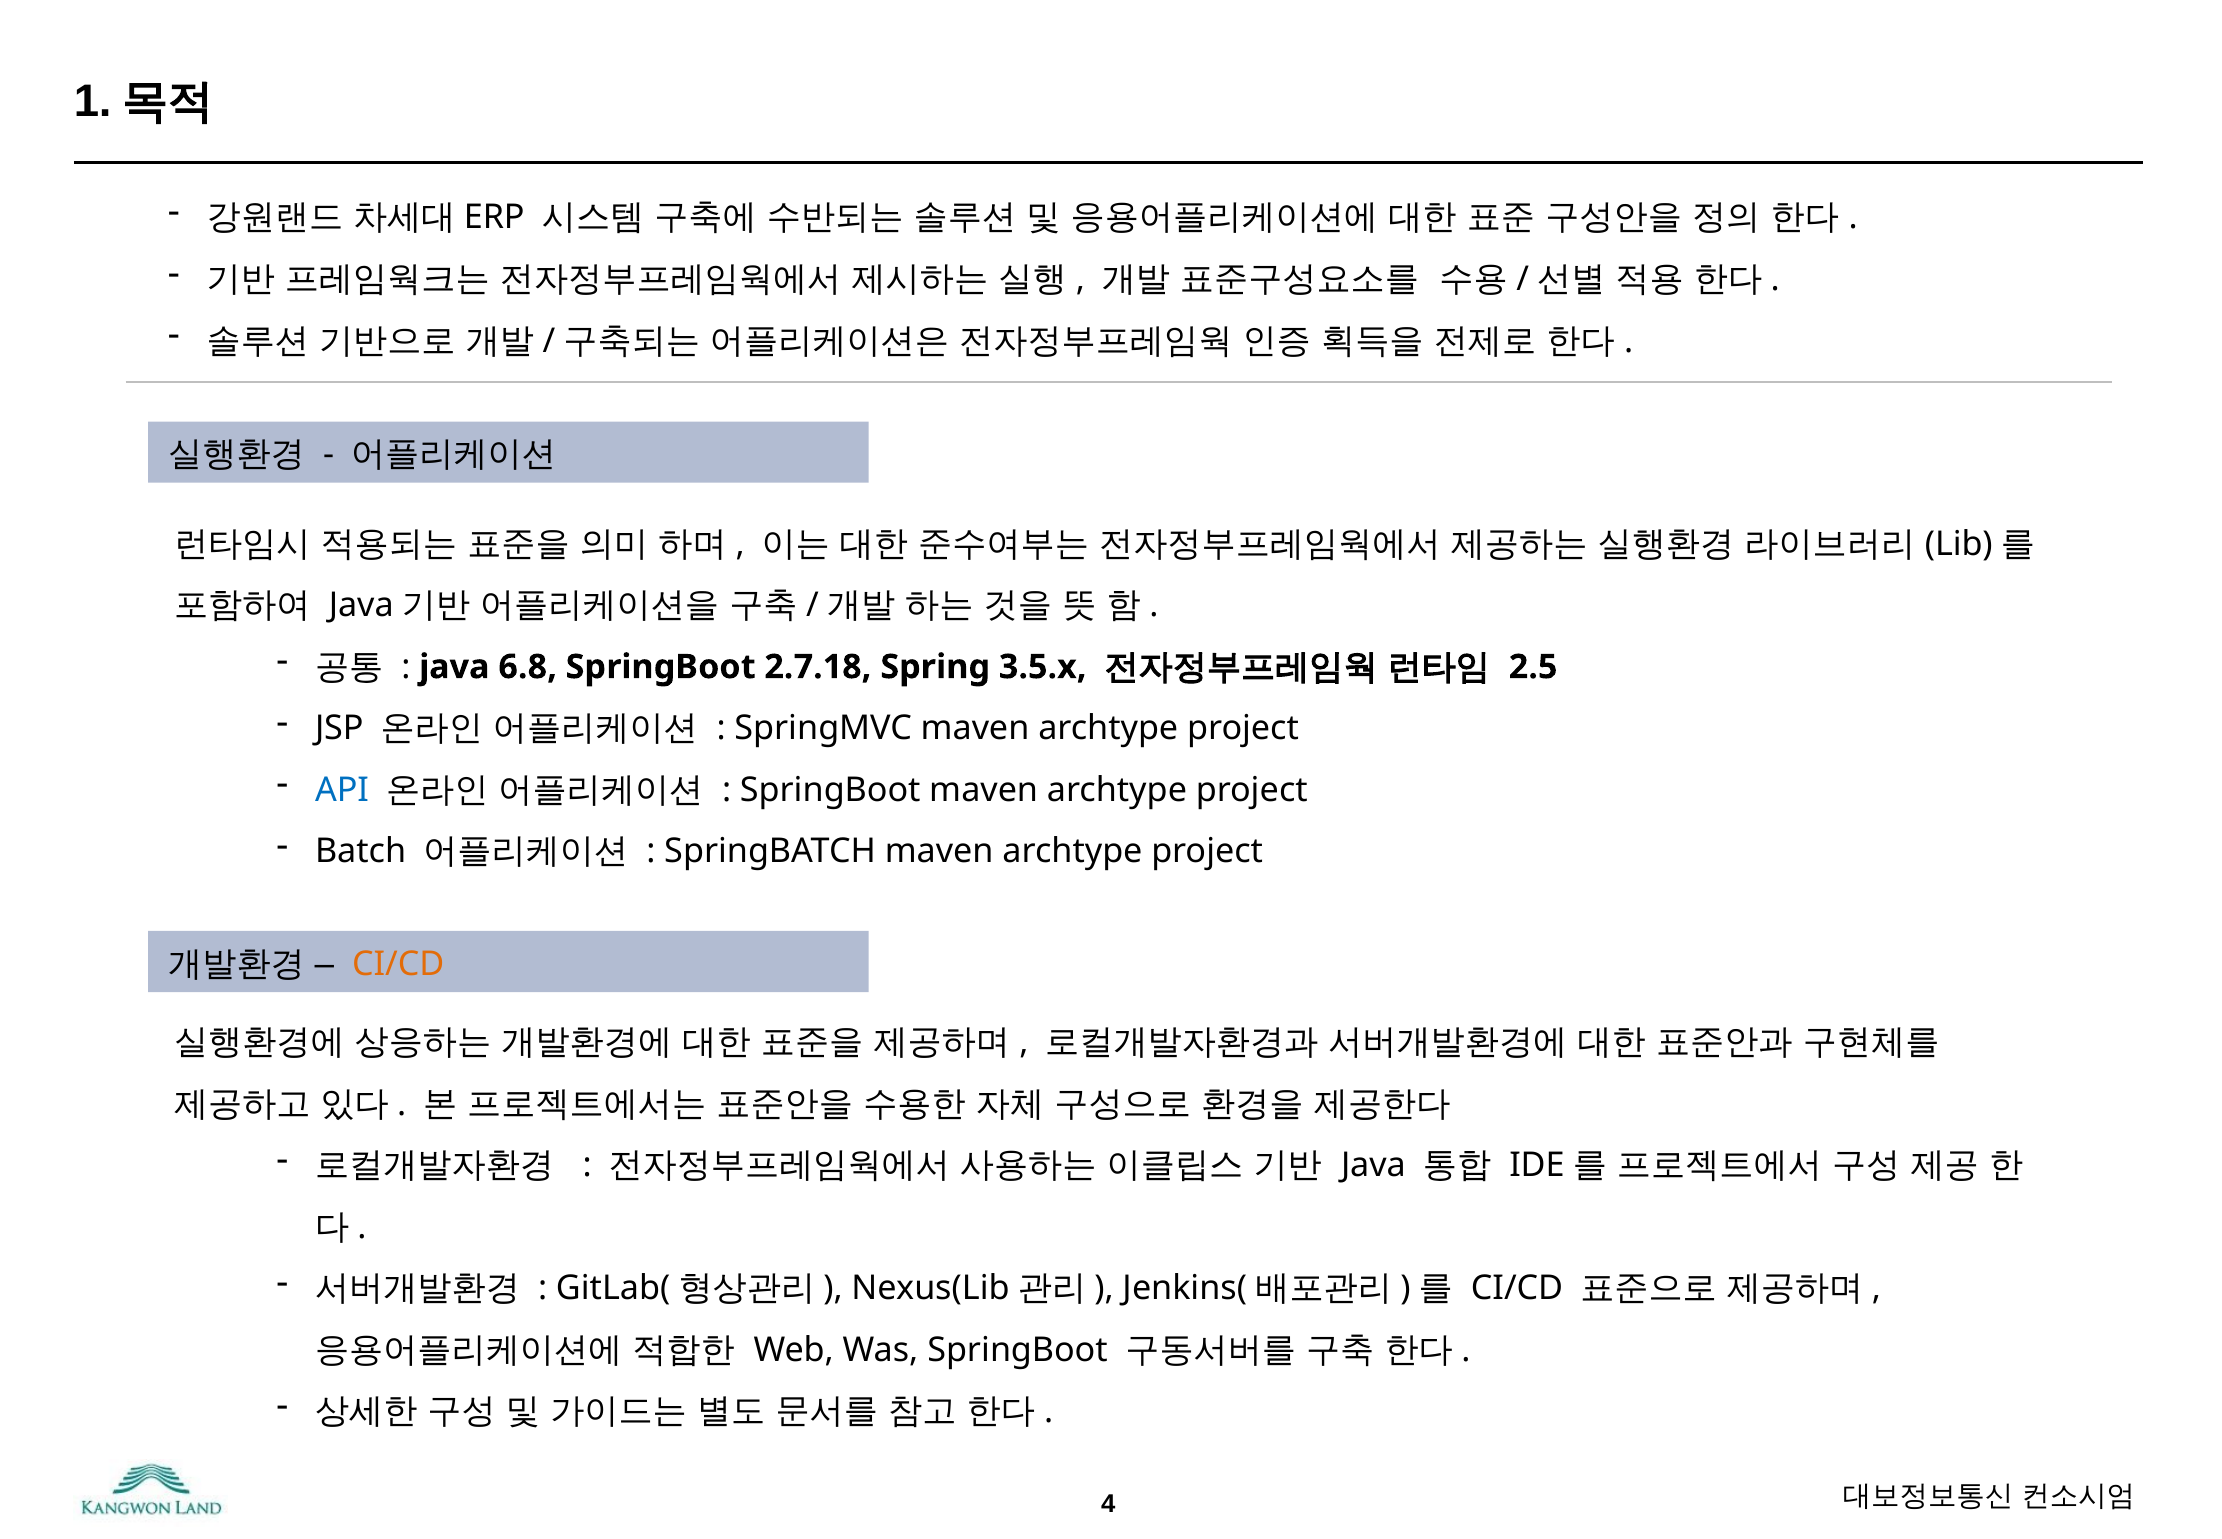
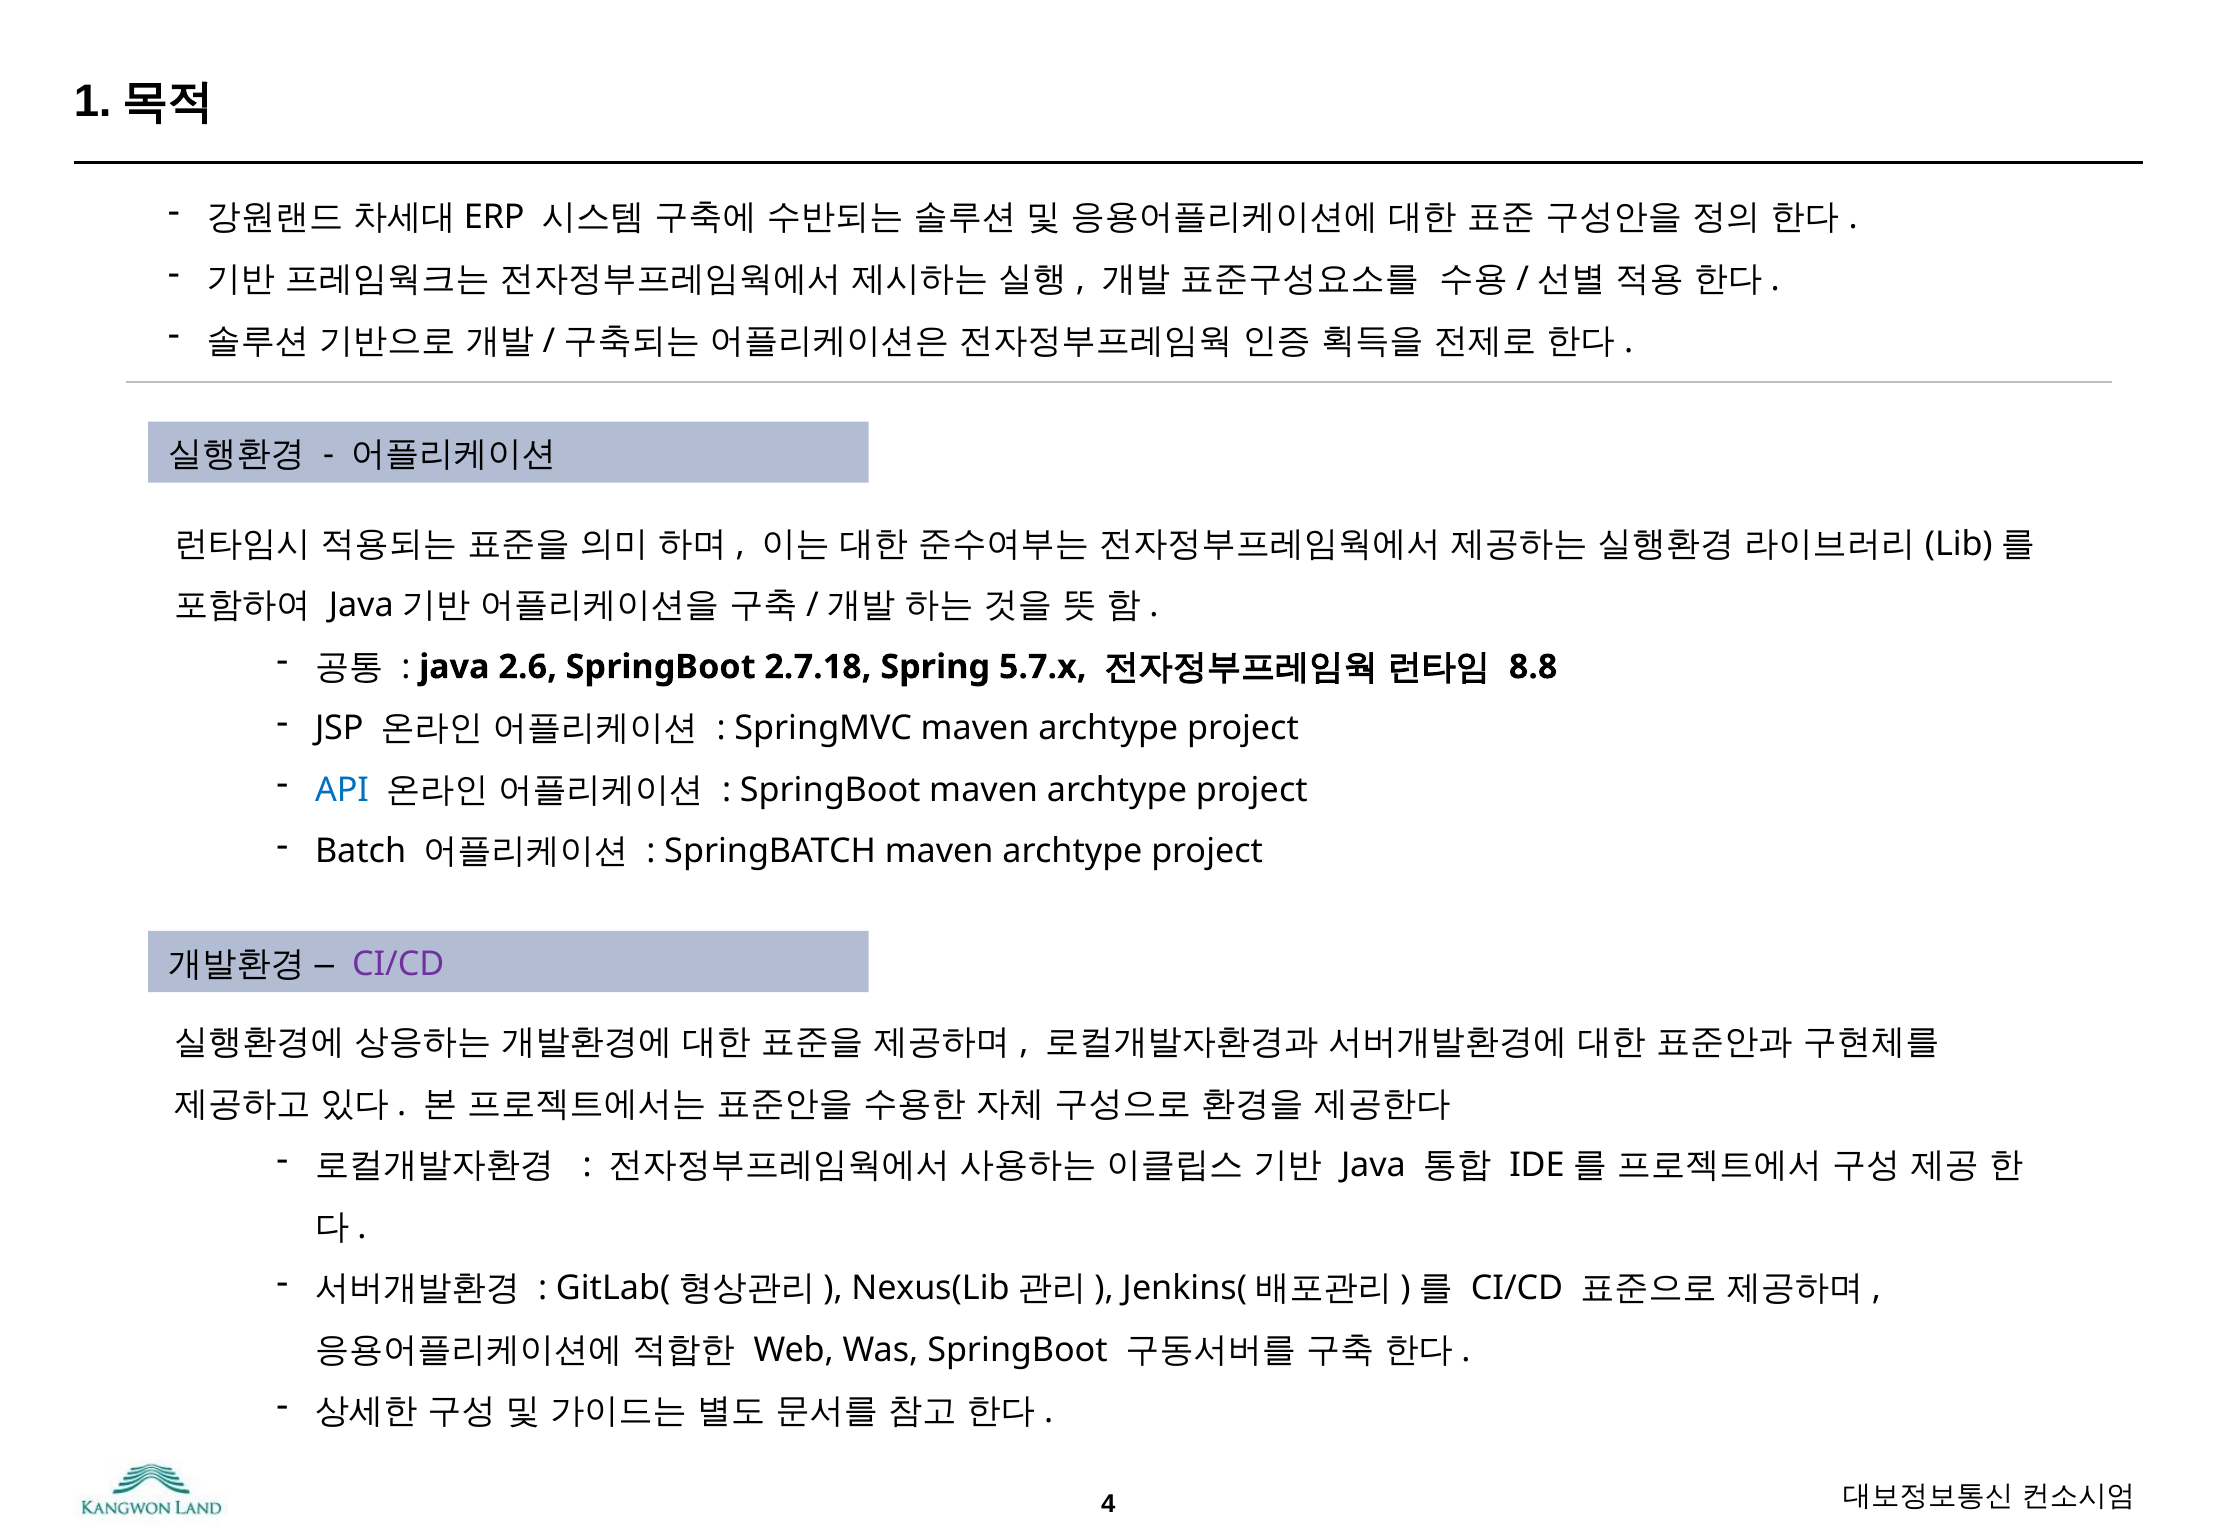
6.8: 6.8 -> 2.6 (528, 667)
3.5.x: 3.5.x -> 5.7.x (1043, 667)
2.5: 2.5 -> 8.8 (1533, 667)
CI/CD colour: orange -> purple (398, 964)
